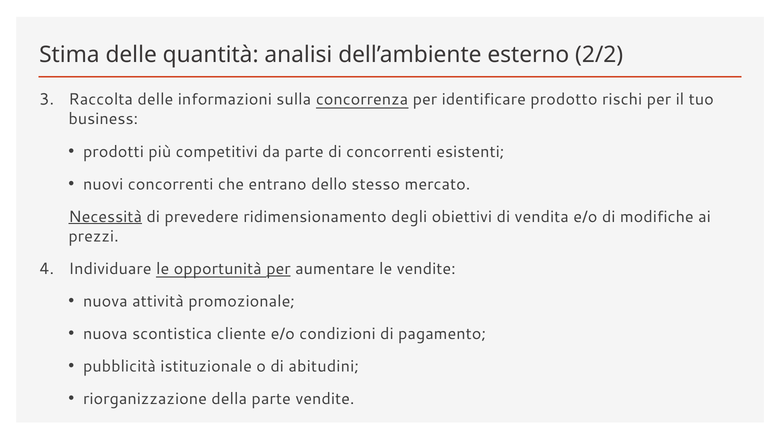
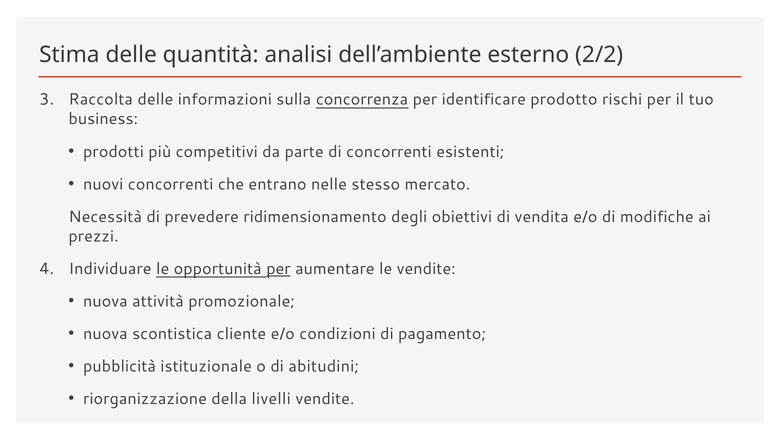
dello: dello -> nelle (329, 184)
Necessità underline: present -> none (105, 217)
della parte: parte -> livelli (271, 399)
